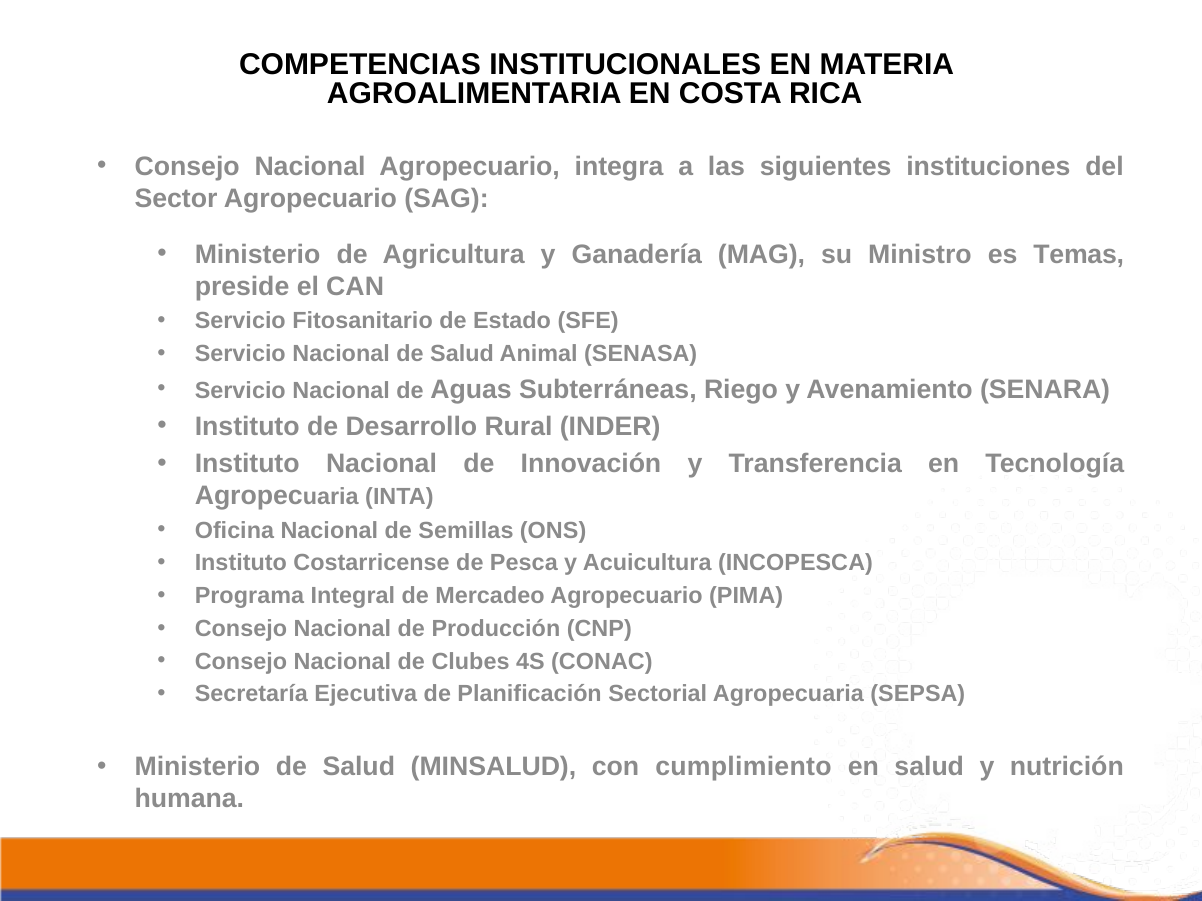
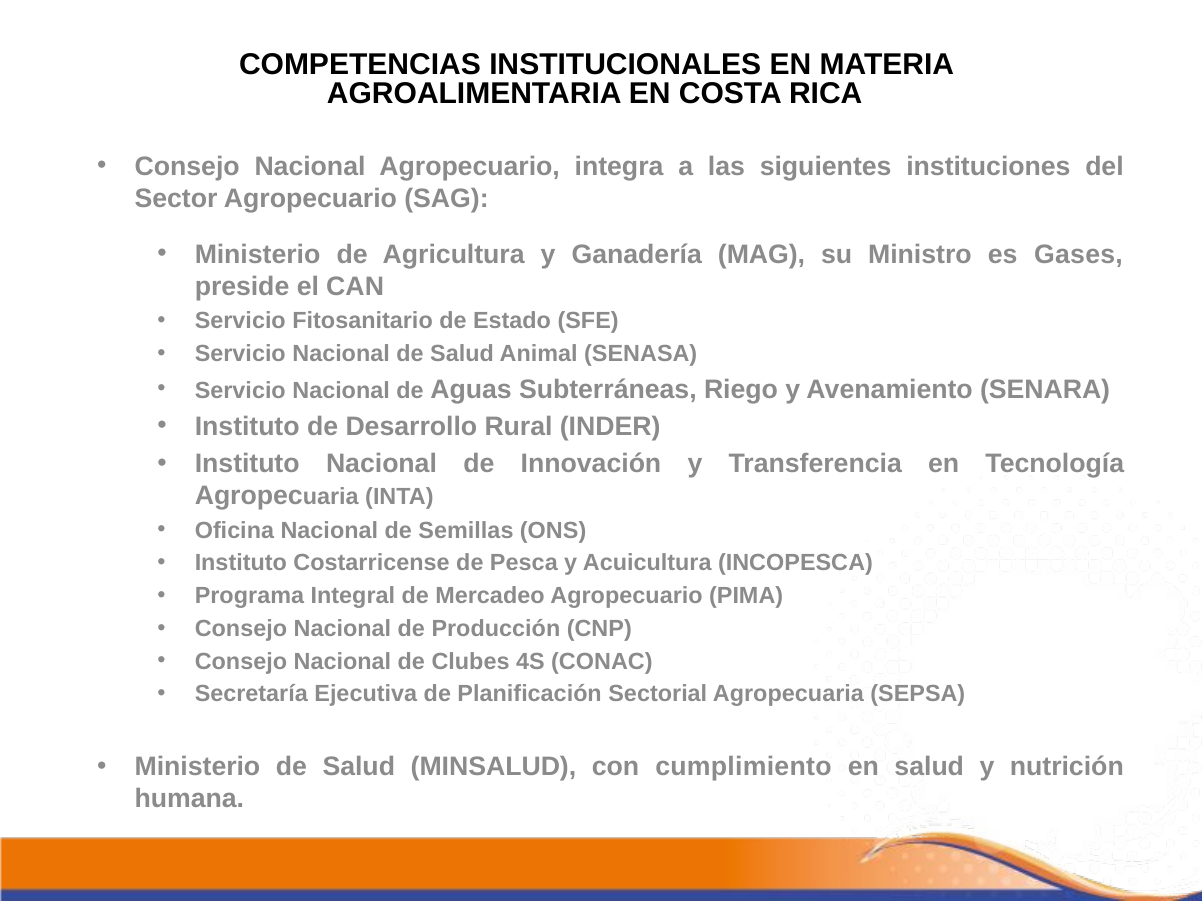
Temas: Temas -> Gases (1078, 254)
